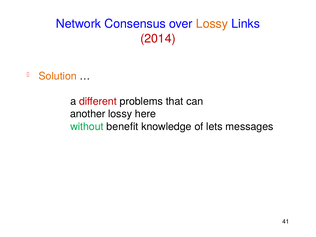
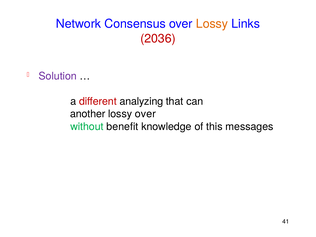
2014: 2014 -> 2036 (158, 39)
Solution colour: orange -> purple (58, 76)
problems: problems -> analyzing (141, 101)
lossy here: here -> over (145, 114)
lets: lets -> this (214, 127)
